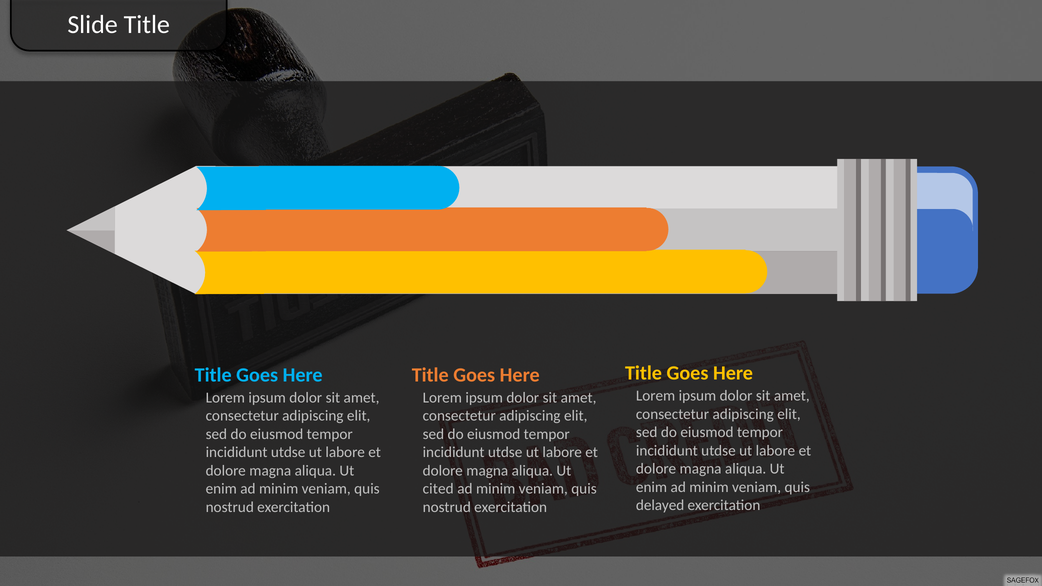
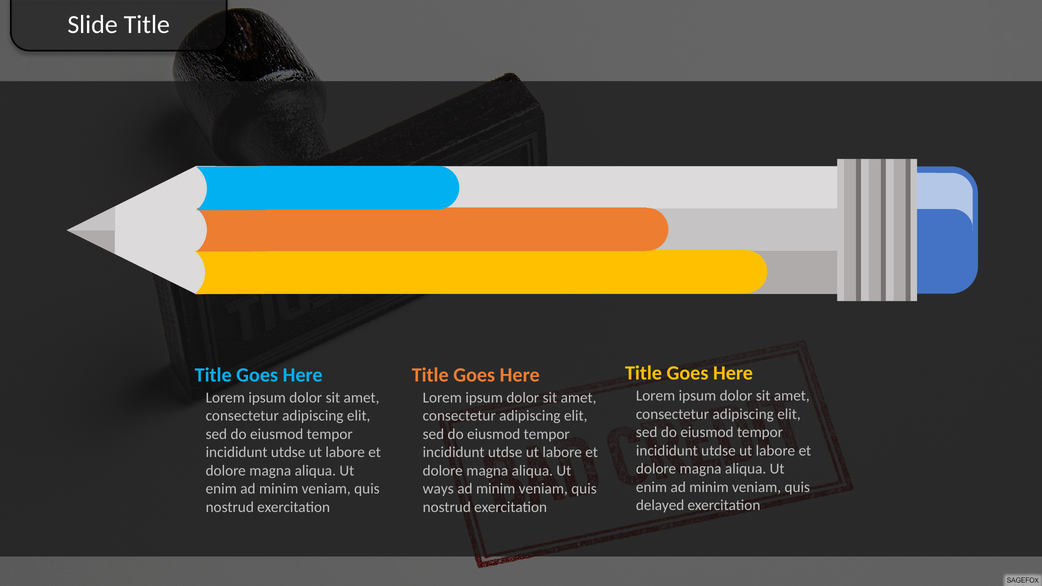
cited: cited -> ways (438, 489)
